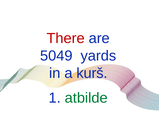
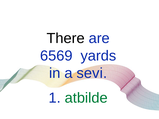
There colour: red -> black (66, 38)
5049: 5049 -> 6569 (56, 56)
kurš: kurš -> sevi (92, 73)
